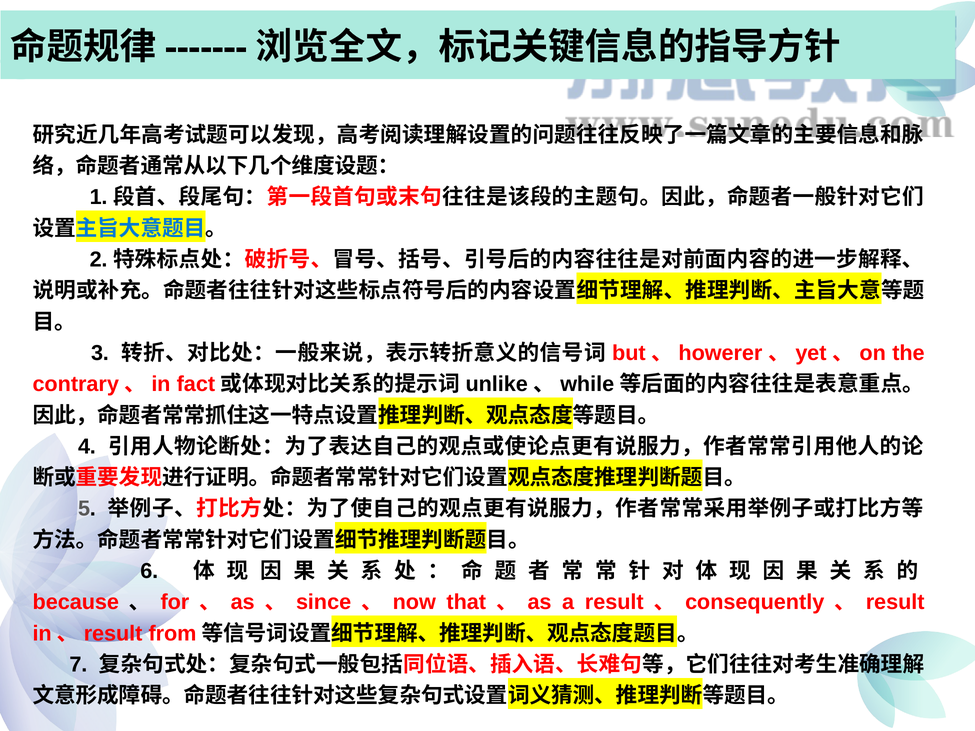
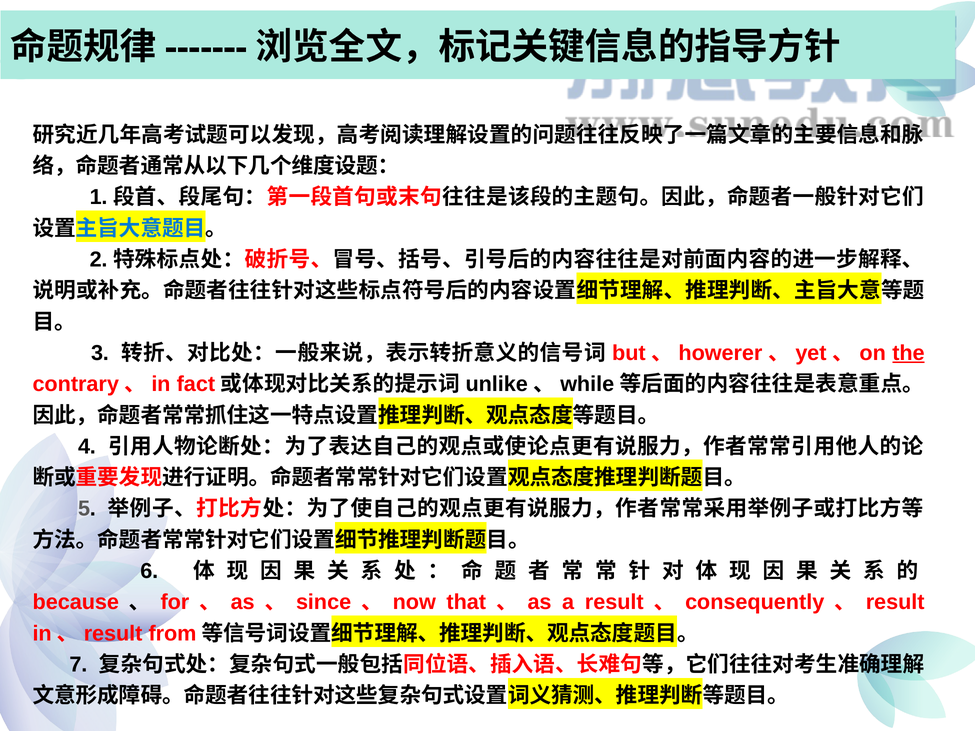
the underline: none -> present (908, 353)
